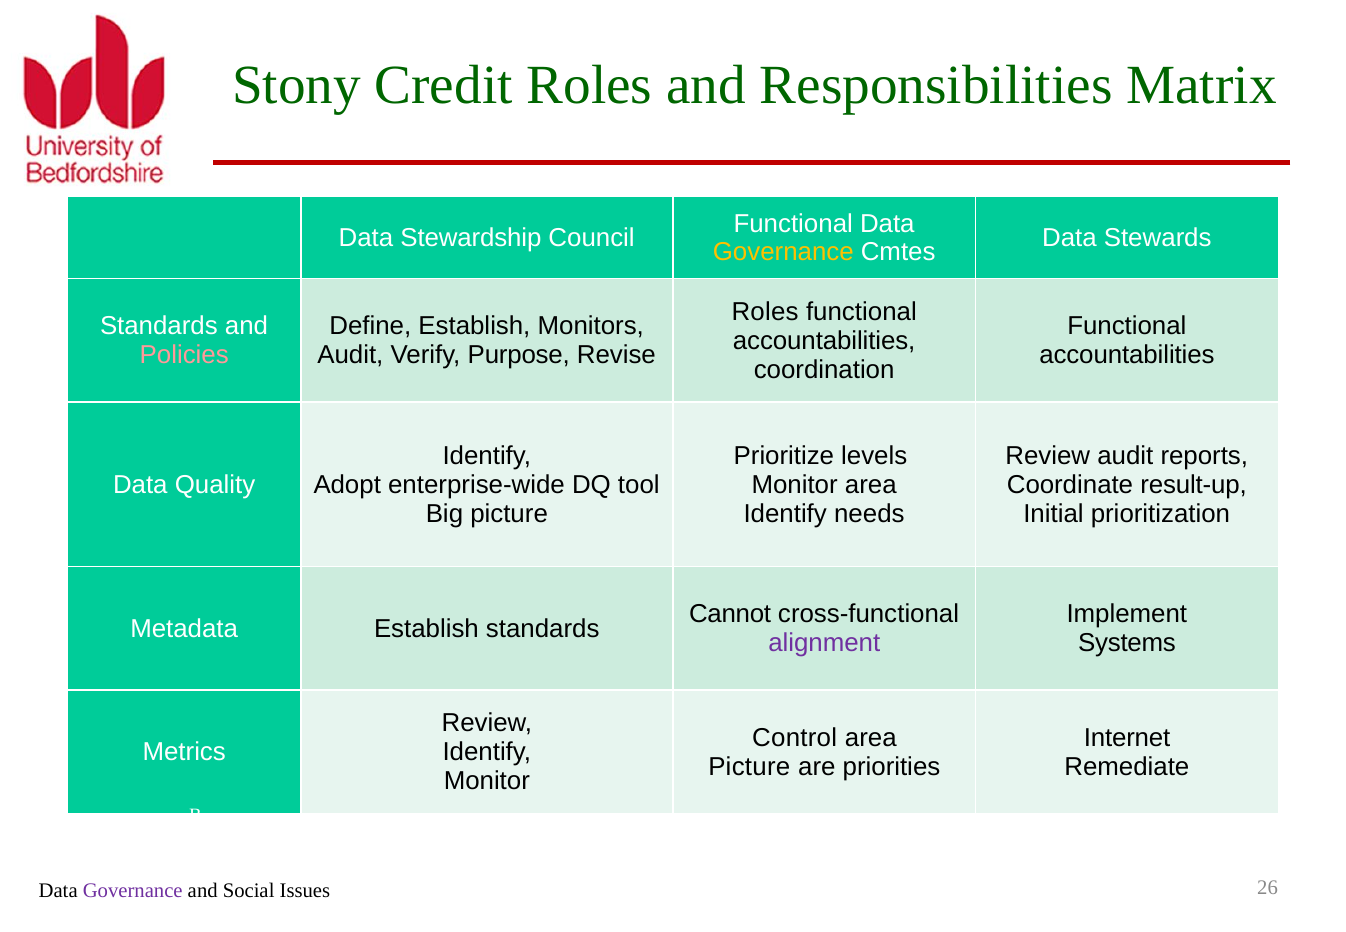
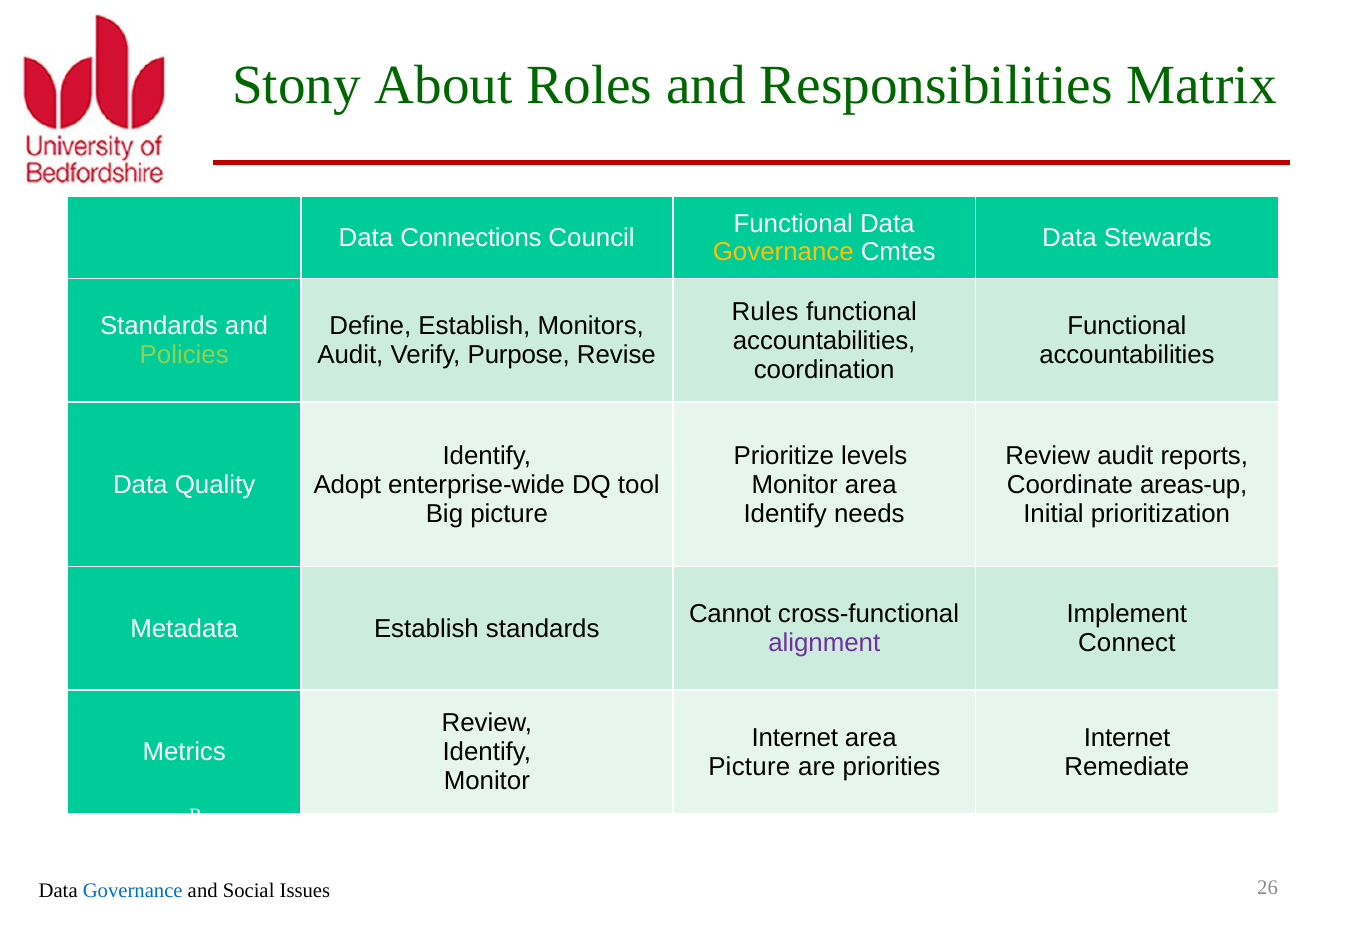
Credit: Credit -> About (444, 85)
Stewardship: Stewardship -> Connections (471, 238)
Roles: Roles -> Rules (765, 312)
Policies colour: pink -> light green (184, 355)
result-up: result-up -> areas-up (1194, 485)
Systems: Systems -> Connect (1127, 643)
Control: Control -> Internet (795, 738)
Governance colour: purple -> blue (133, 890)
